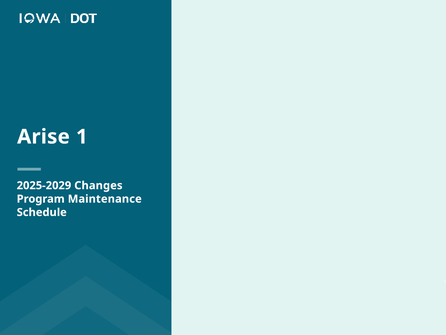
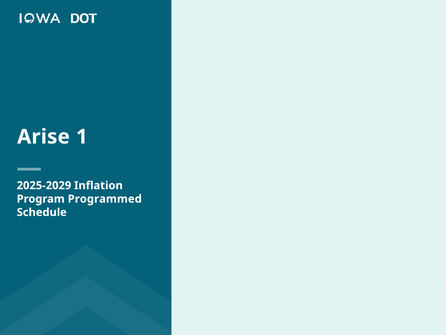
Changes: Changes -> Inflation (98, 185)
Maintenance: Maintenance -> Programmed (105, 199)
